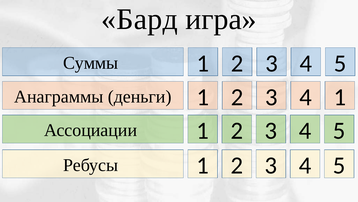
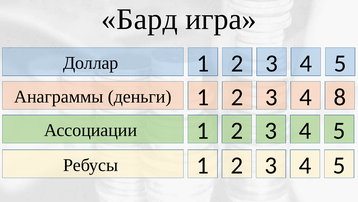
Суммы: Суммы -> Доллар (91, 63)
4 1: 1 -> 8 (340, 97)
